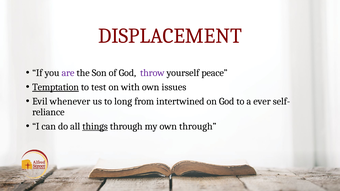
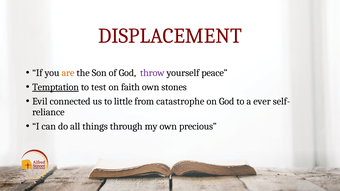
are colour: purple -> orange (68, 73)
with: with -> faith (130, 87)
issues: issues -> stones (174, 87)
whenever: whenever -> connected (70, 101)
long: long -> little (123, 101)
intertwined: intertwined -> catastrophe (180, 101)
things underline: present -> none (95, 126)
own through: through -> precious (198, 126)
